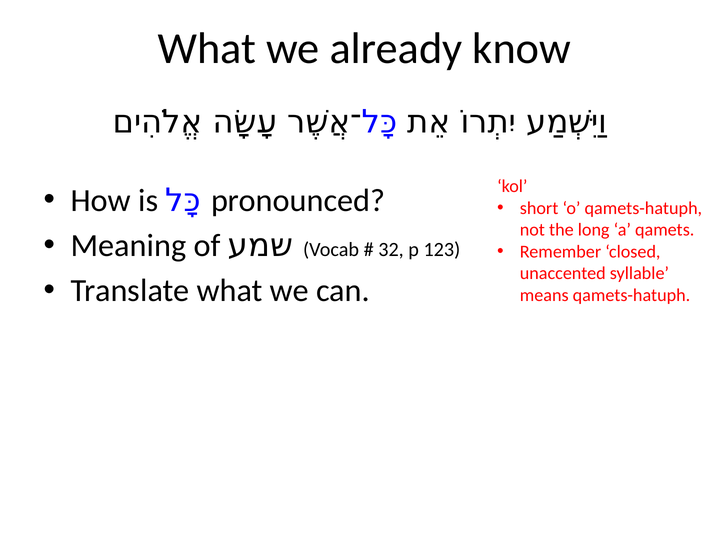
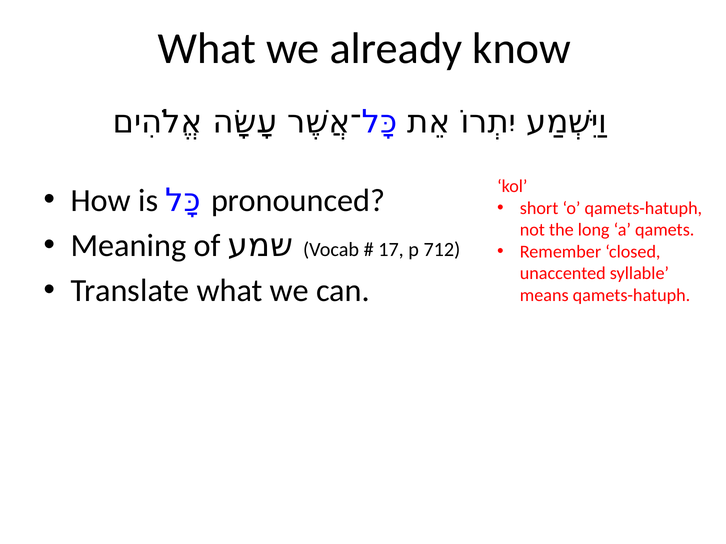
32: 32 -> 17 (391, 250)
123: 123 -> 712 (442, 250)
